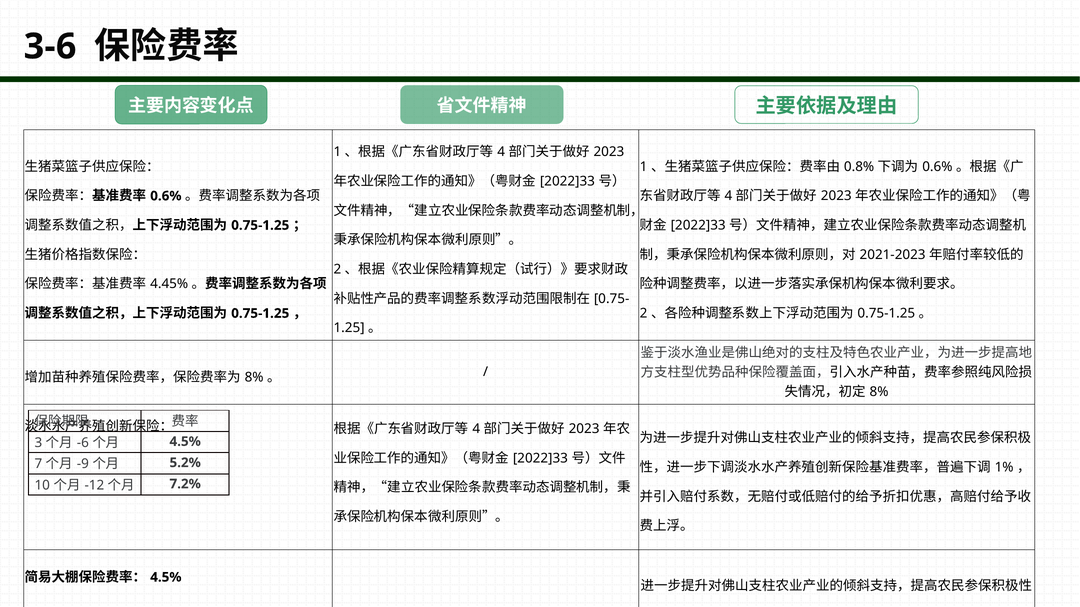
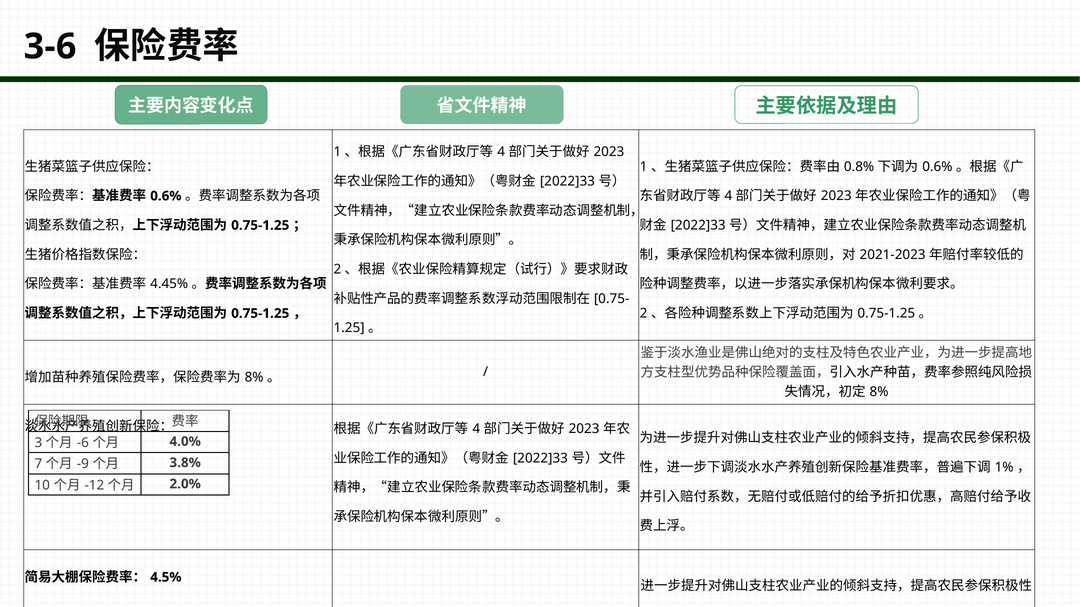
4.5%: 4.5% -> 4.0% (185, 442)
5.2%: 5.2% -> 3.8% (185, 463)
7.2%: 7.2% -> 2.0% (185, 484)
